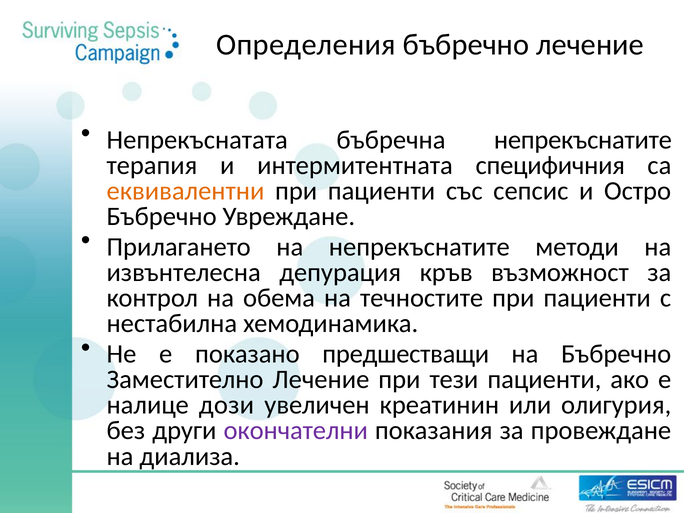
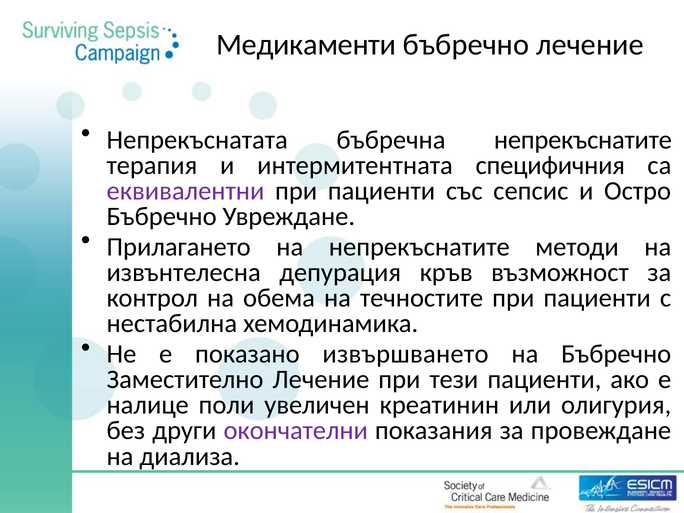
Определения: Определения -> Медикаменти (306, 45)
еквивалентни colour: orange -> purple (185, 191)
предшестващи: предшестващи -> извършването (406, 354)
дози: дози -> поли (227, 405)
